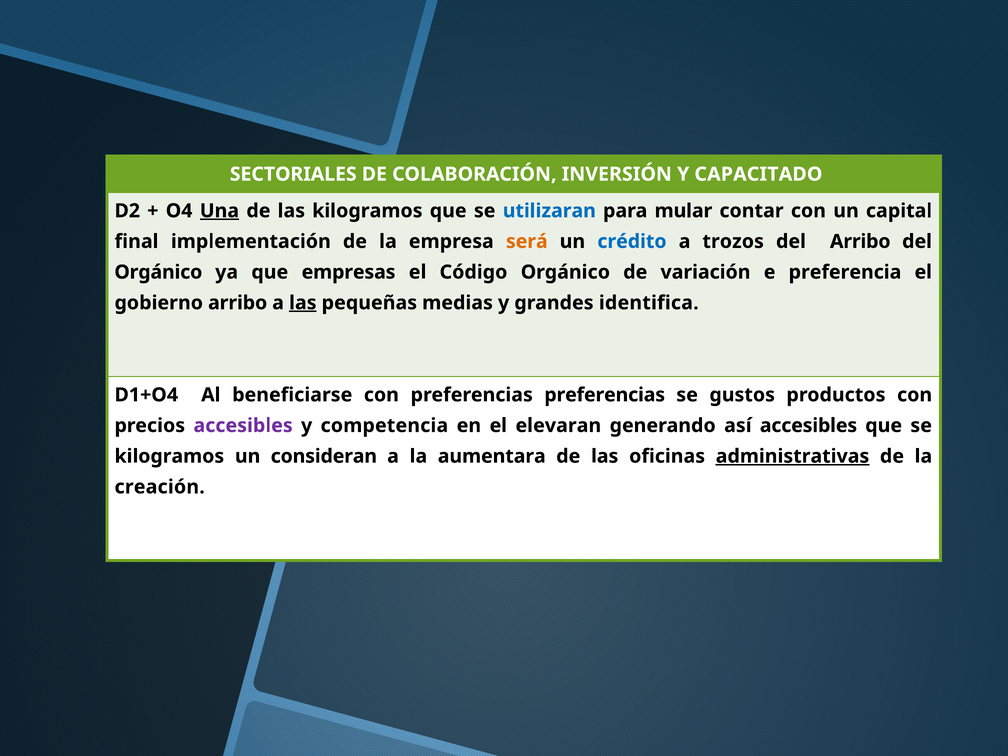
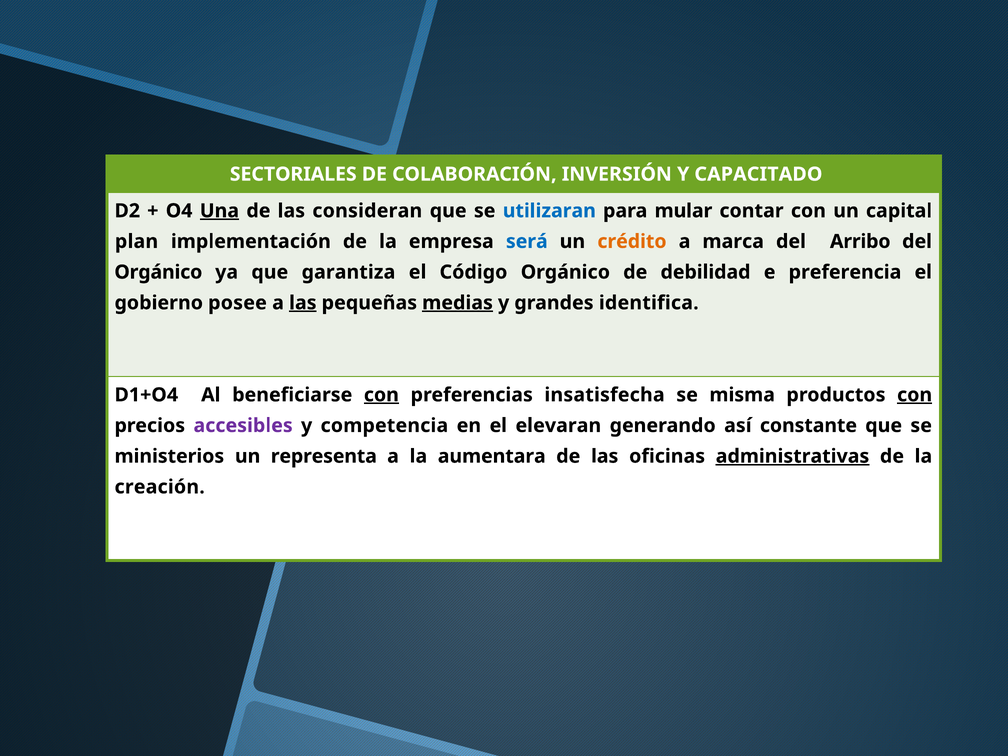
las kilogramos: kilogramos -> consideran (367, 211)
final: final -> plan (137, 241)
será colour: orange -> blue (527, 241)
crédito colour: blue -> orange (632, 241)
trozos: trozos -> marca (733, 241)
empresas: empresas -> garantiza (348, 272)
variación: variación -> debilidad (706, 272)
gobierno arribo: arribo -> posee (237, 303)
medias underline: none -> present (458, 303)
con underline: none -> present (381, 395)
preferencias preferencias: preferencias -> insatisfecha (605, 395)
gustos: gustos -> misma (742, 395)
con underline: none -> present (915, 395)
así accesibles: accesibles -> constante (808, 426)
kilogramos: kilogramos -> ministerios (169, 456)
consideran: consideran -> representa (324, 456)
